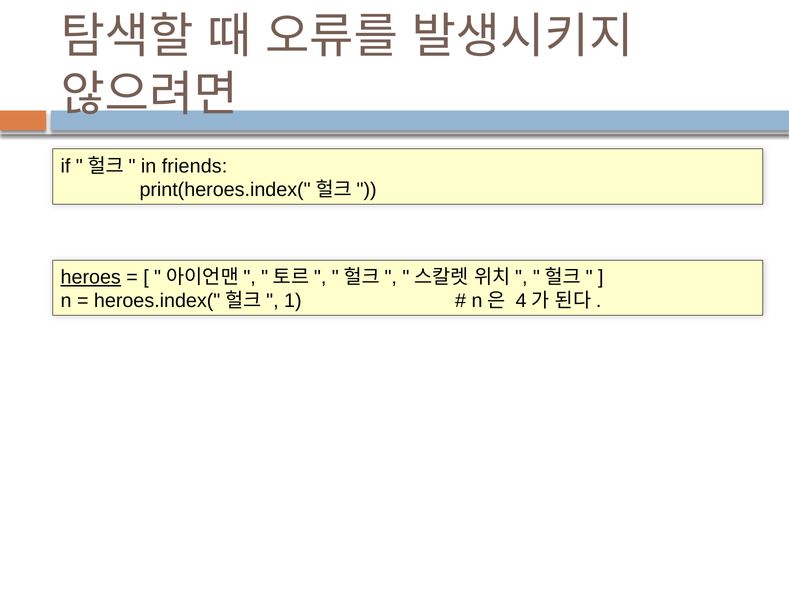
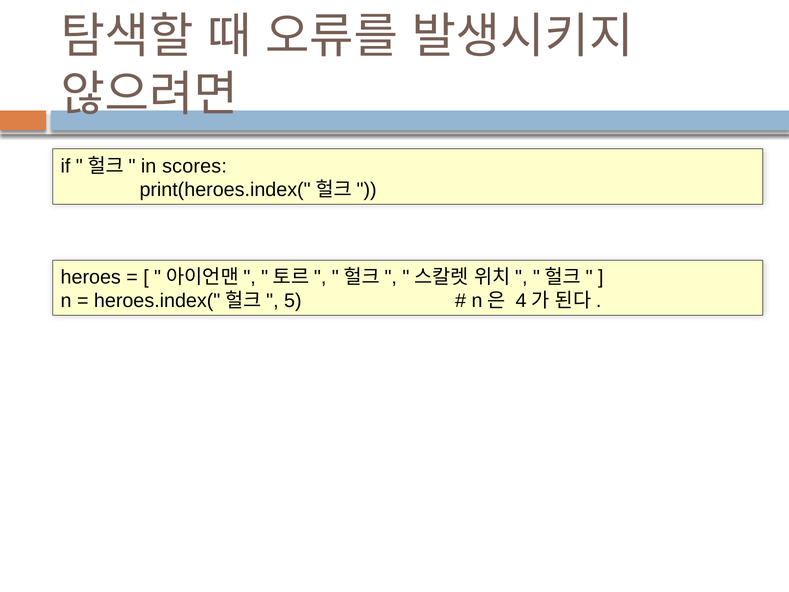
friends: friends -> scores (195, 166)
heroes underline: present -> none (91, 277)
1: 1 -> 5 (293, 301)
